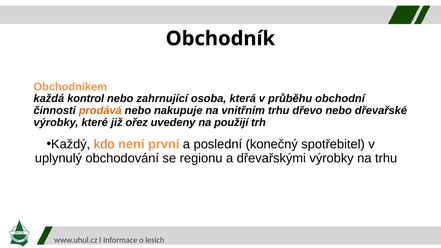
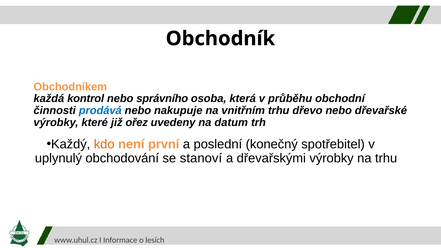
zahrnující: zahrnující -> správního (162, 99)
prodává colour: orange -> blue (100, 111)
použijí: použijí -> datum (231, 122)
regionu: regionu -> stanoví (201, 158)
